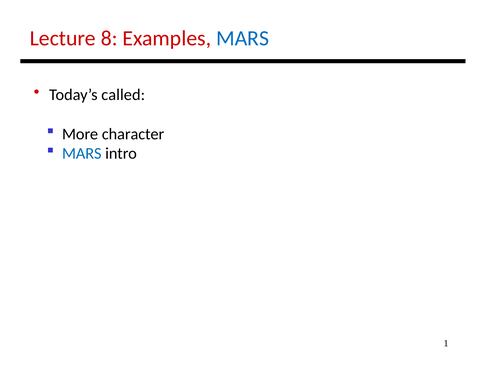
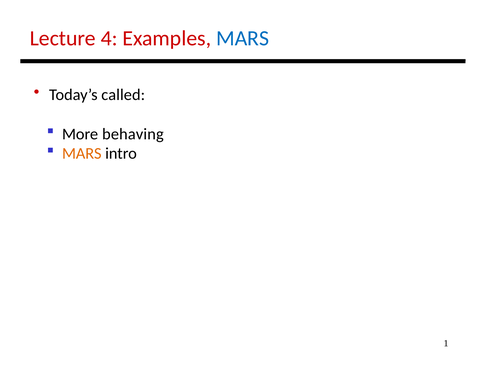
8: 8 -> 4 (109, 38)
character: character -> behaving (133, 134)
MARS colour: blue -> orange (82, 154)
